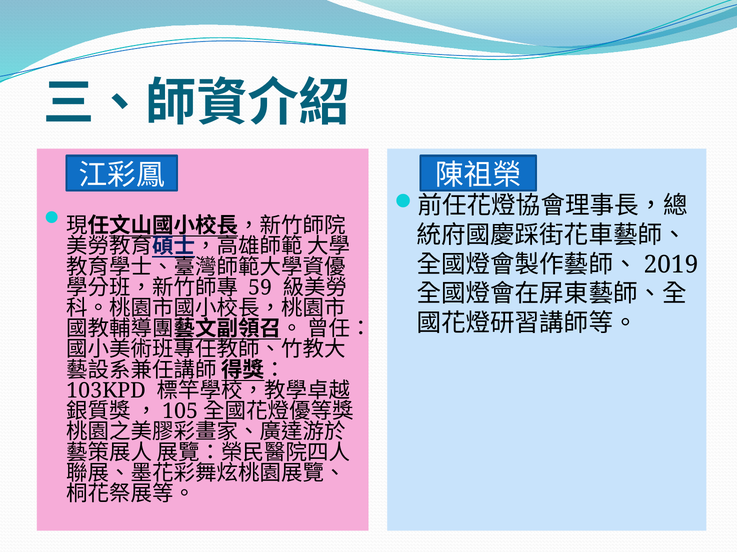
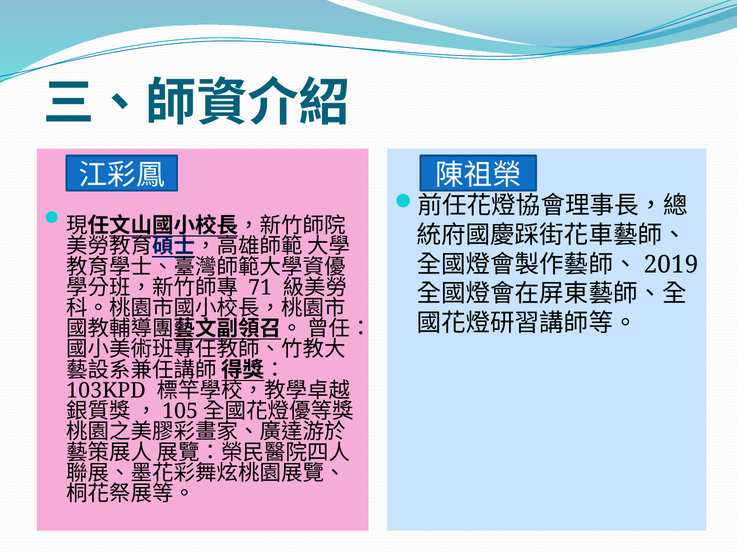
59: 59 -> 71 (260, 288)
